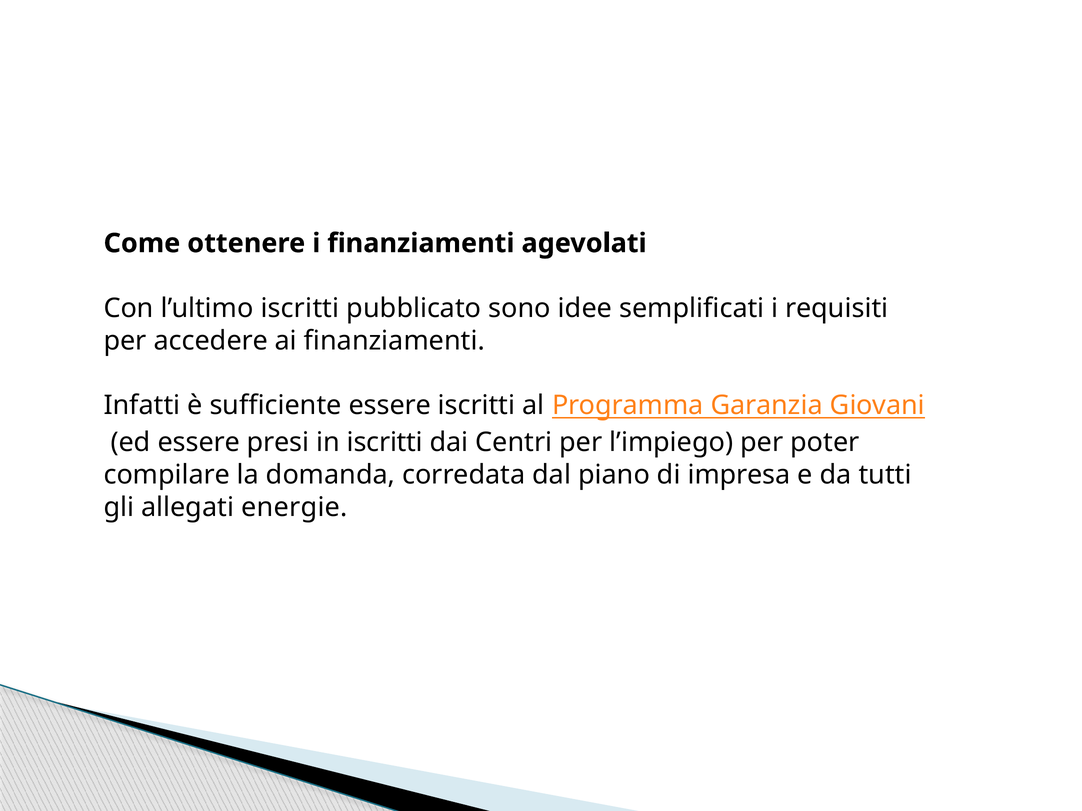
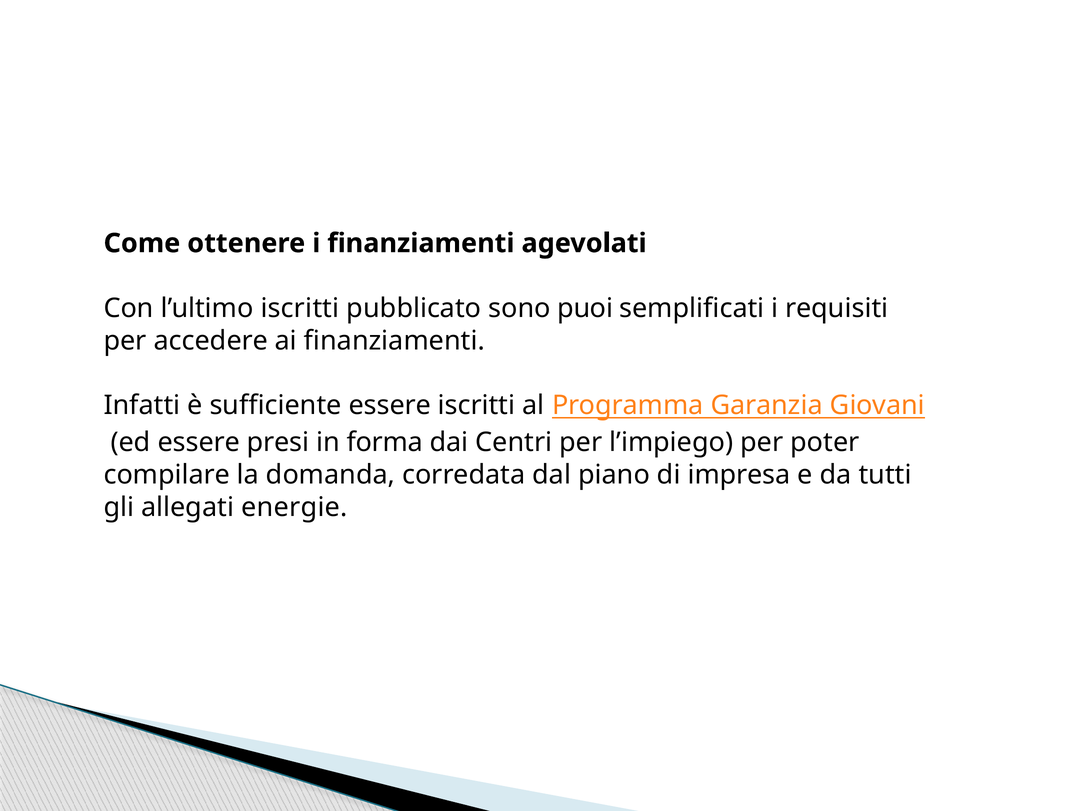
idee: idee -> puoi (585, 308)
in iscritti: iscritti -> forma (385, 443)
